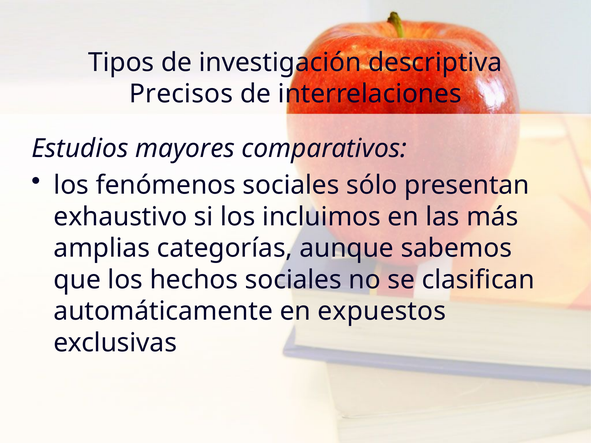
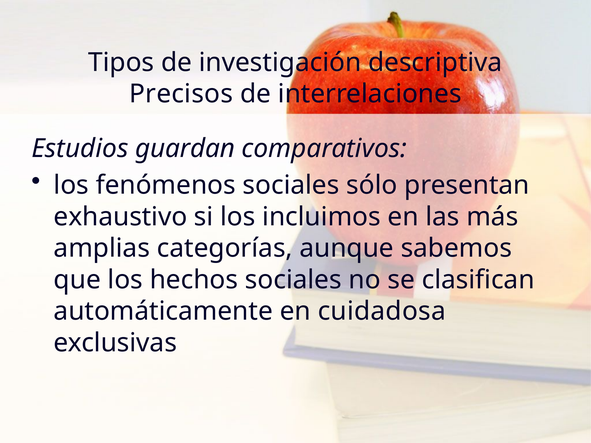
mayores: mayores -> guardan (185, 149)
expuestos: expuestos -> cuidadosa (382, 311)
